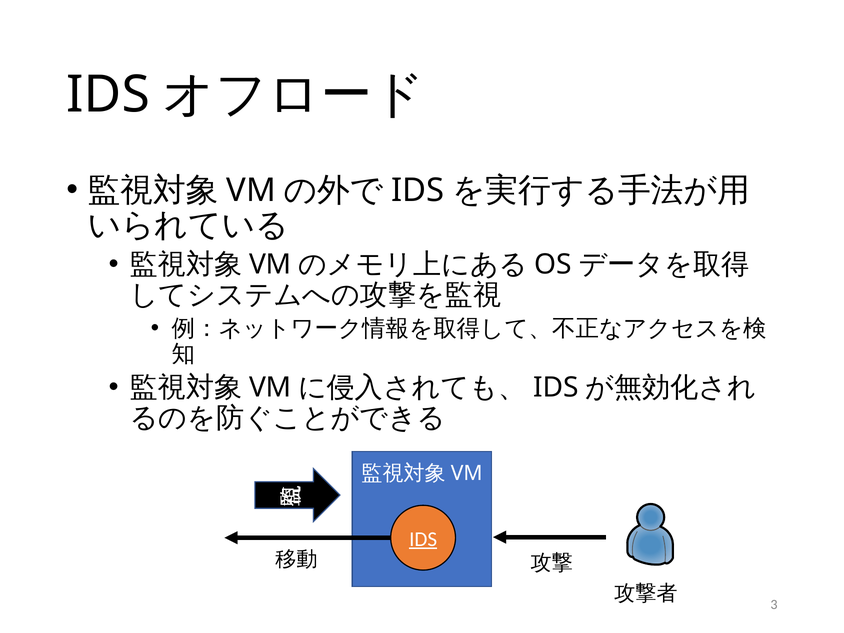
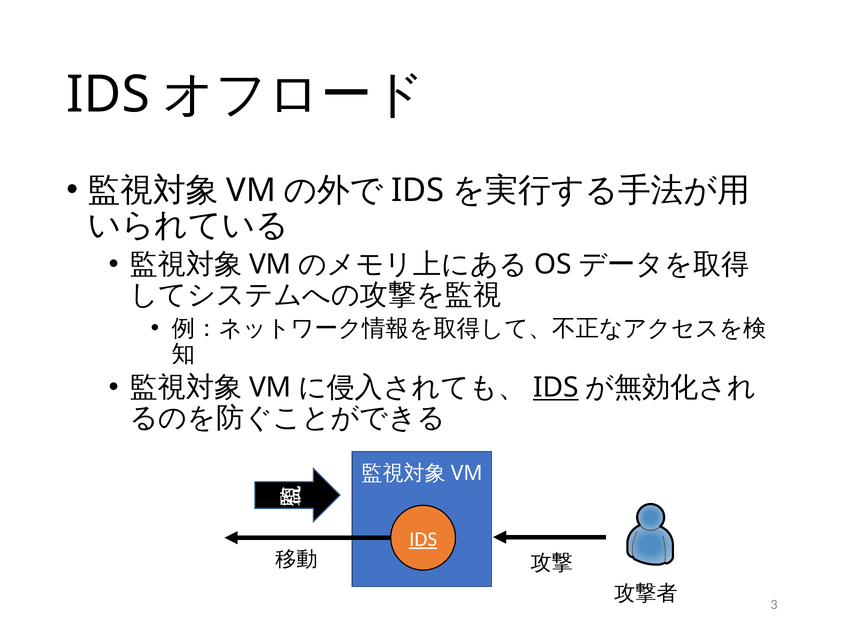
IDS underline: none -> present (556, 388)
